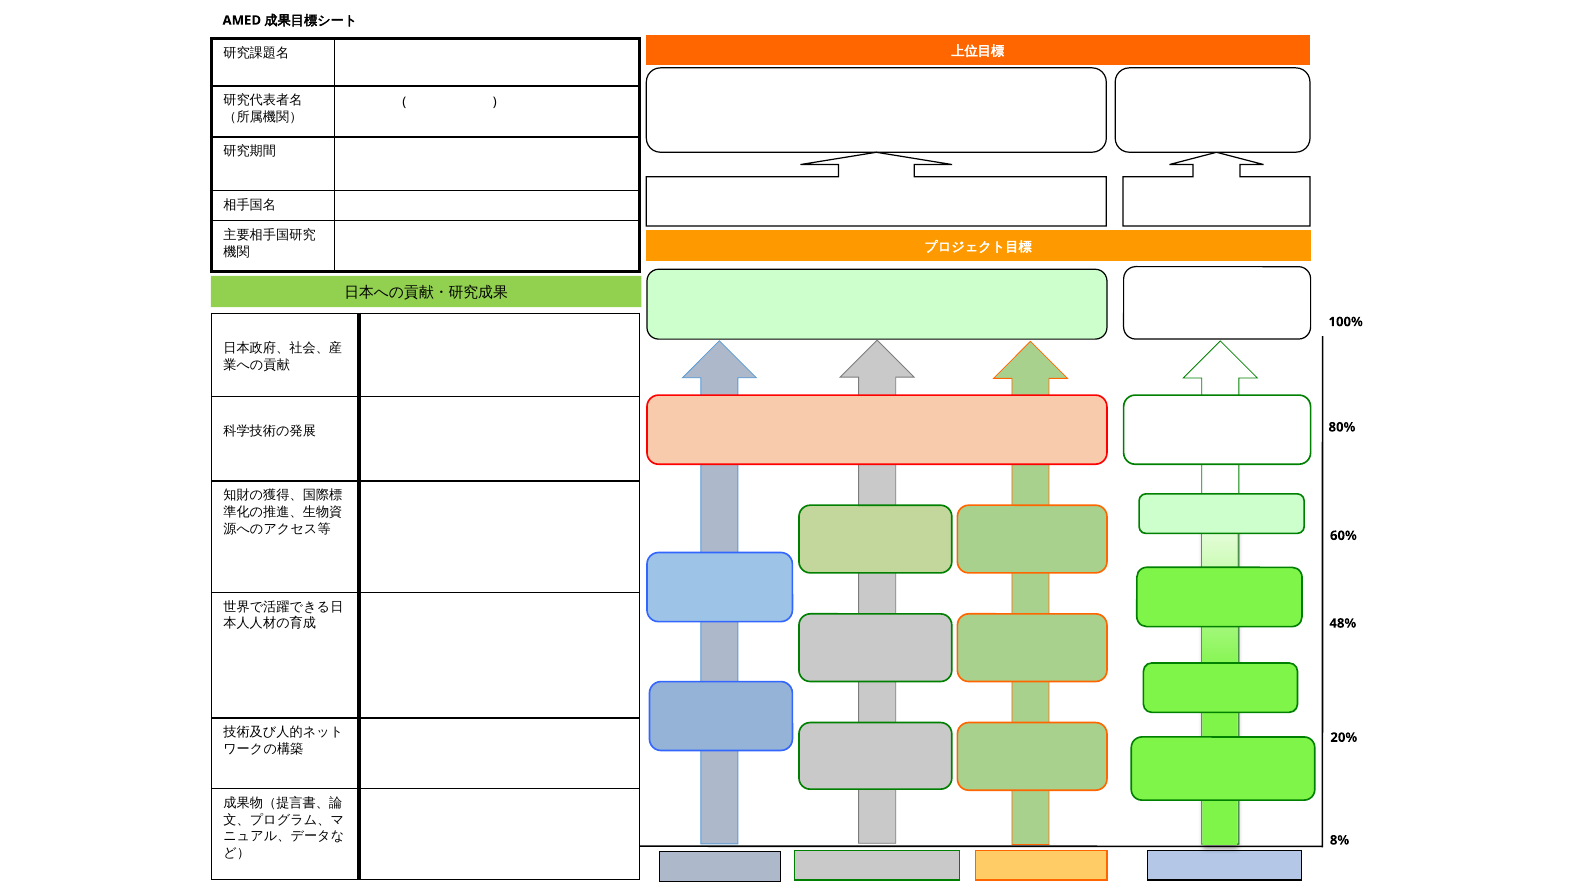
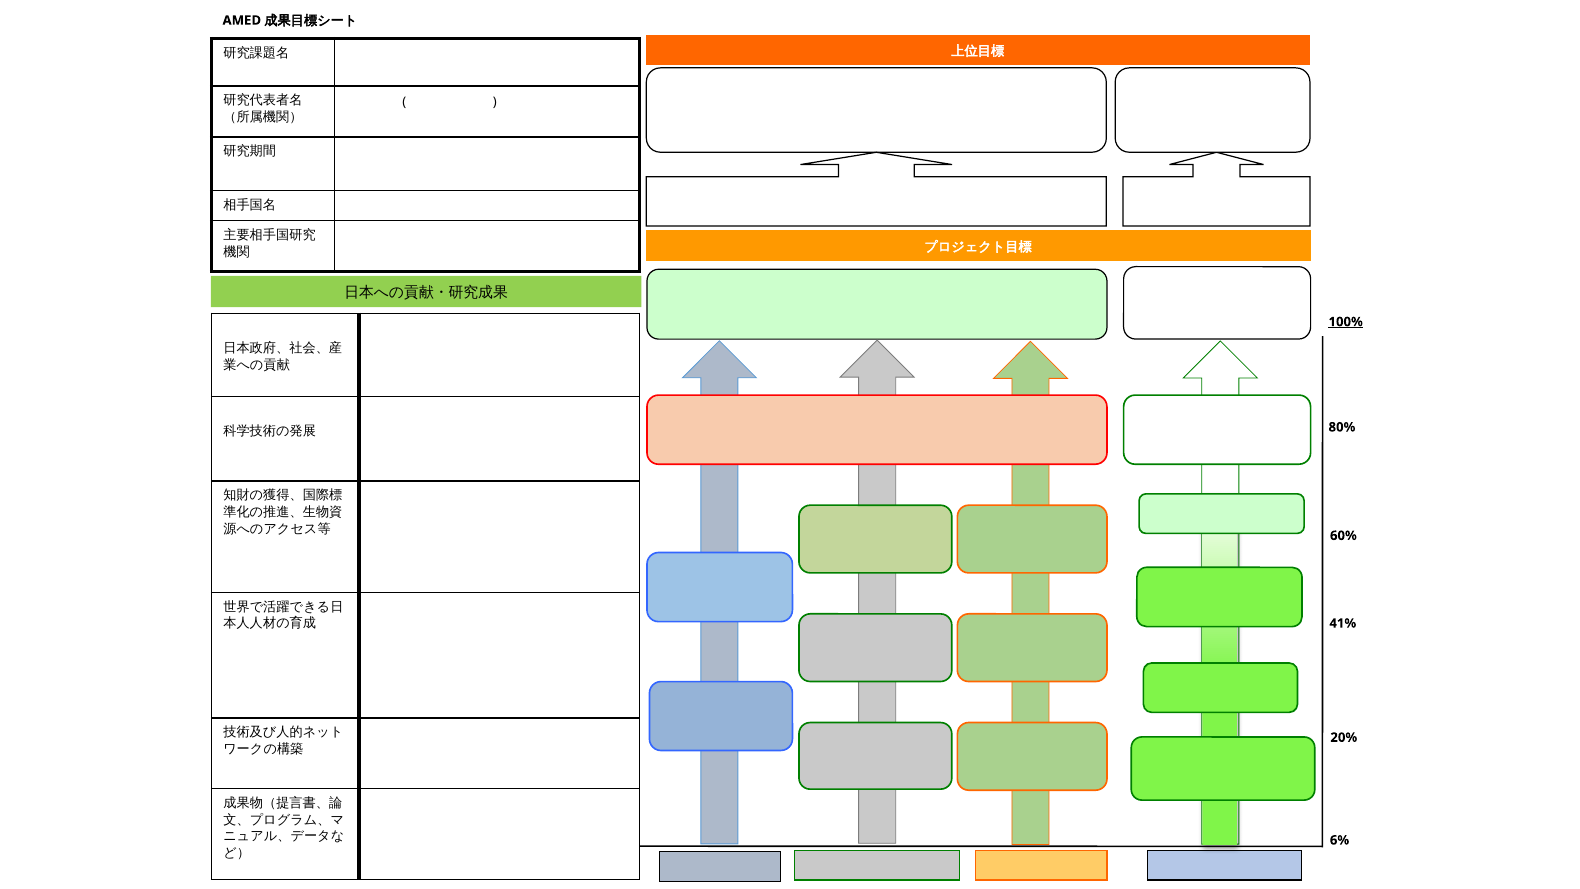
100% underline: none -> present (1346, 322)
48%: 48% -> 41% (1343, 623)
8%: 8% -> 6% (1340, 840)
